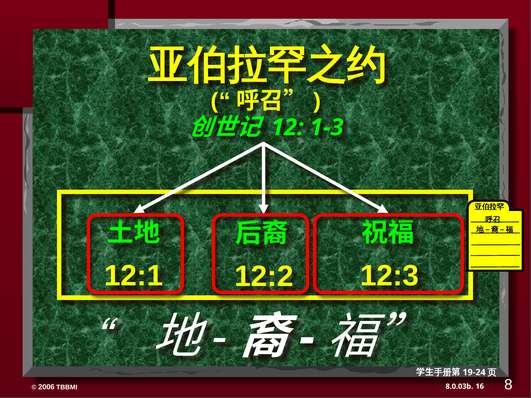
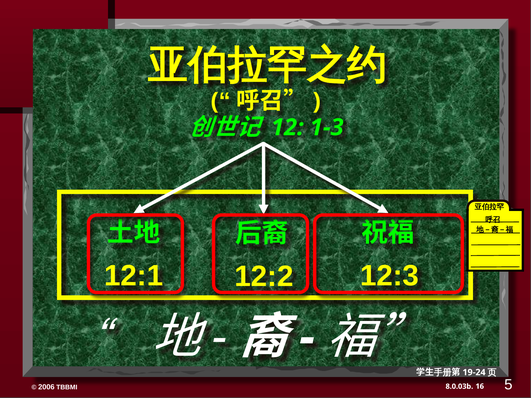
8: 8 -> 5 (508, 385)
